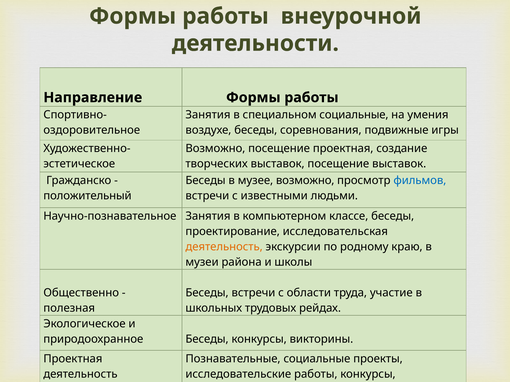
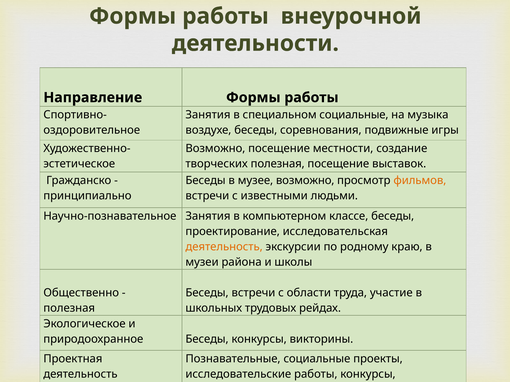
умения: умения -> музыка (428, 115)
посещение проектная: проектная -> местности (343, 149)
творческих выставок: выставок -> полезная (278, 164)
фильмов colour: blue -> orange (420, 181)
положительный: положительный -> принципиально (87, 196)
